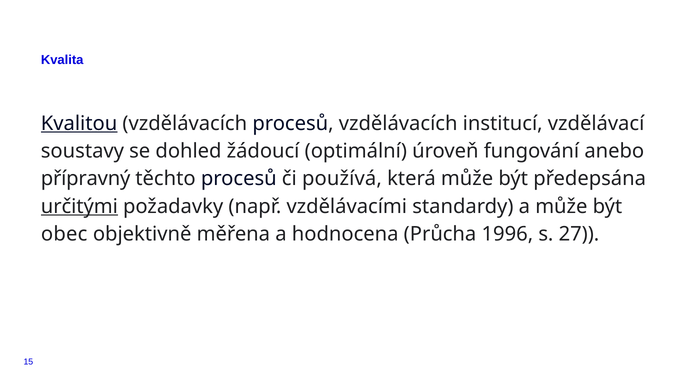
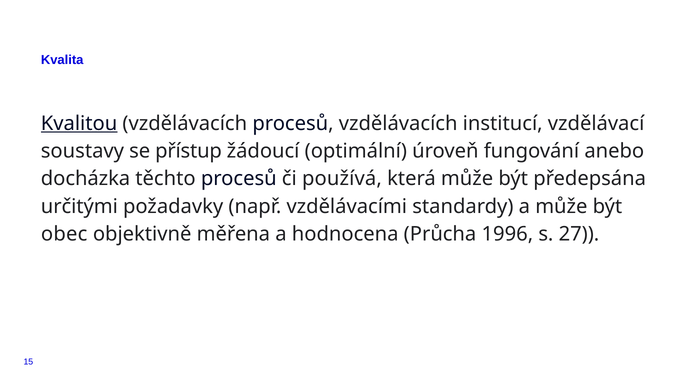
dohled: dohled -> přístup (189, 151)
přípravný: přípravný -> docházka (86, 179)
určitými underline: present -> none (79, 206)
